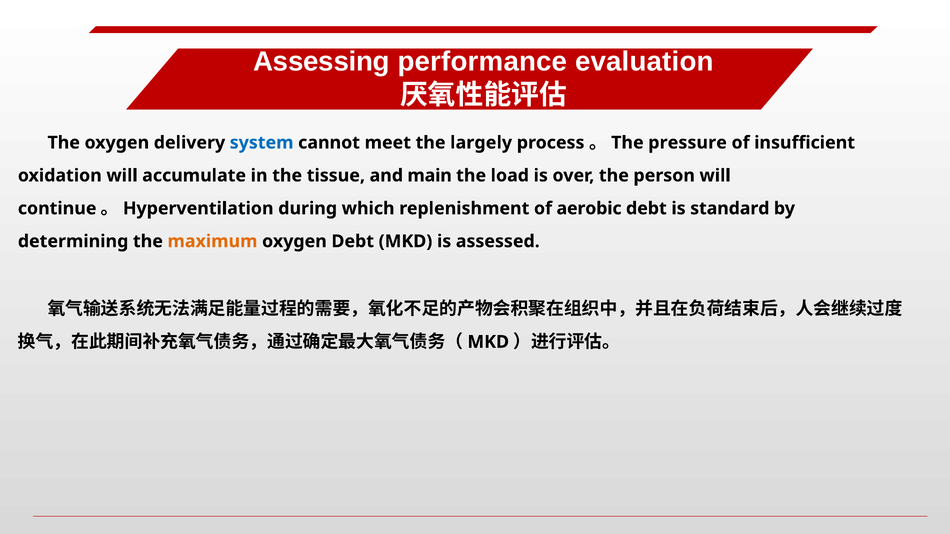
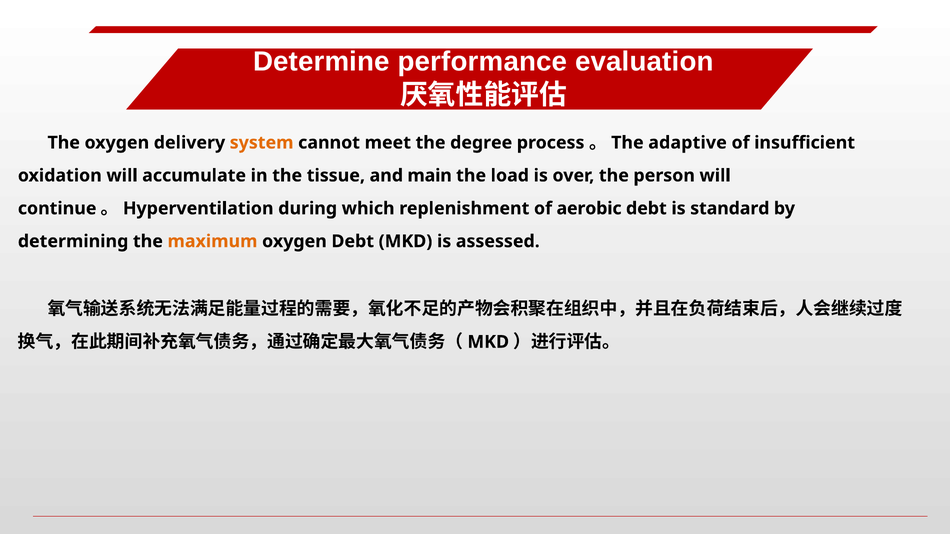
Assessing: Assessing -> Determine (321, 62)
system colour: blue -> orange (262, 143)
largely: largely -> degree (481, 143)
pressure: pressure -> adaptive (688, 143)
